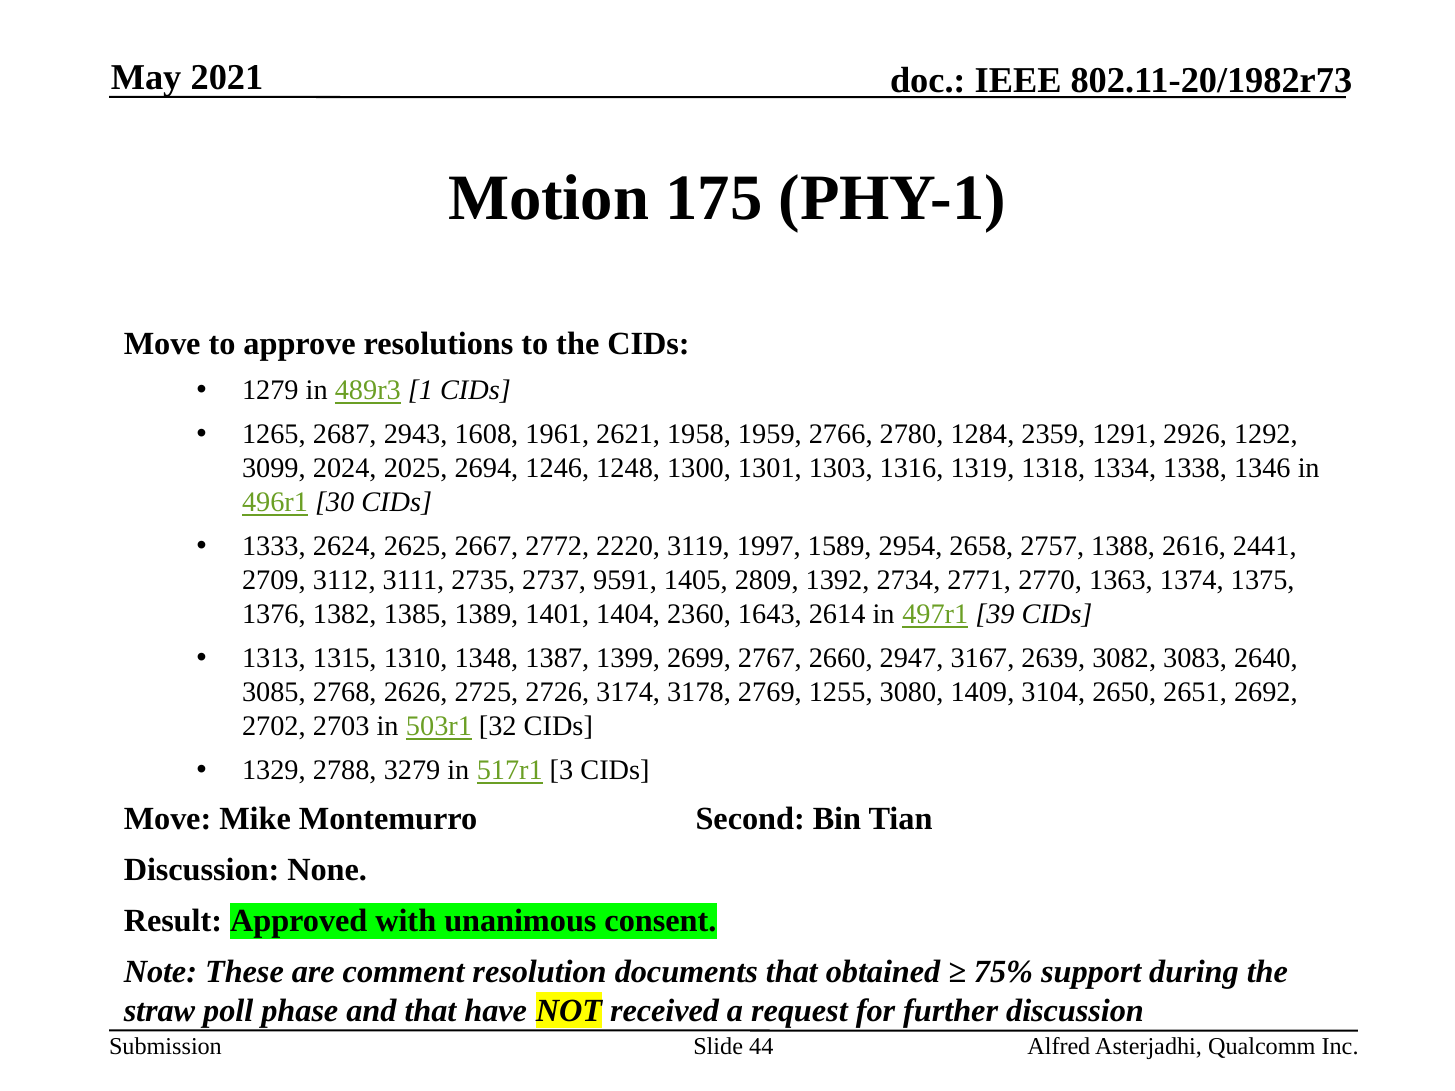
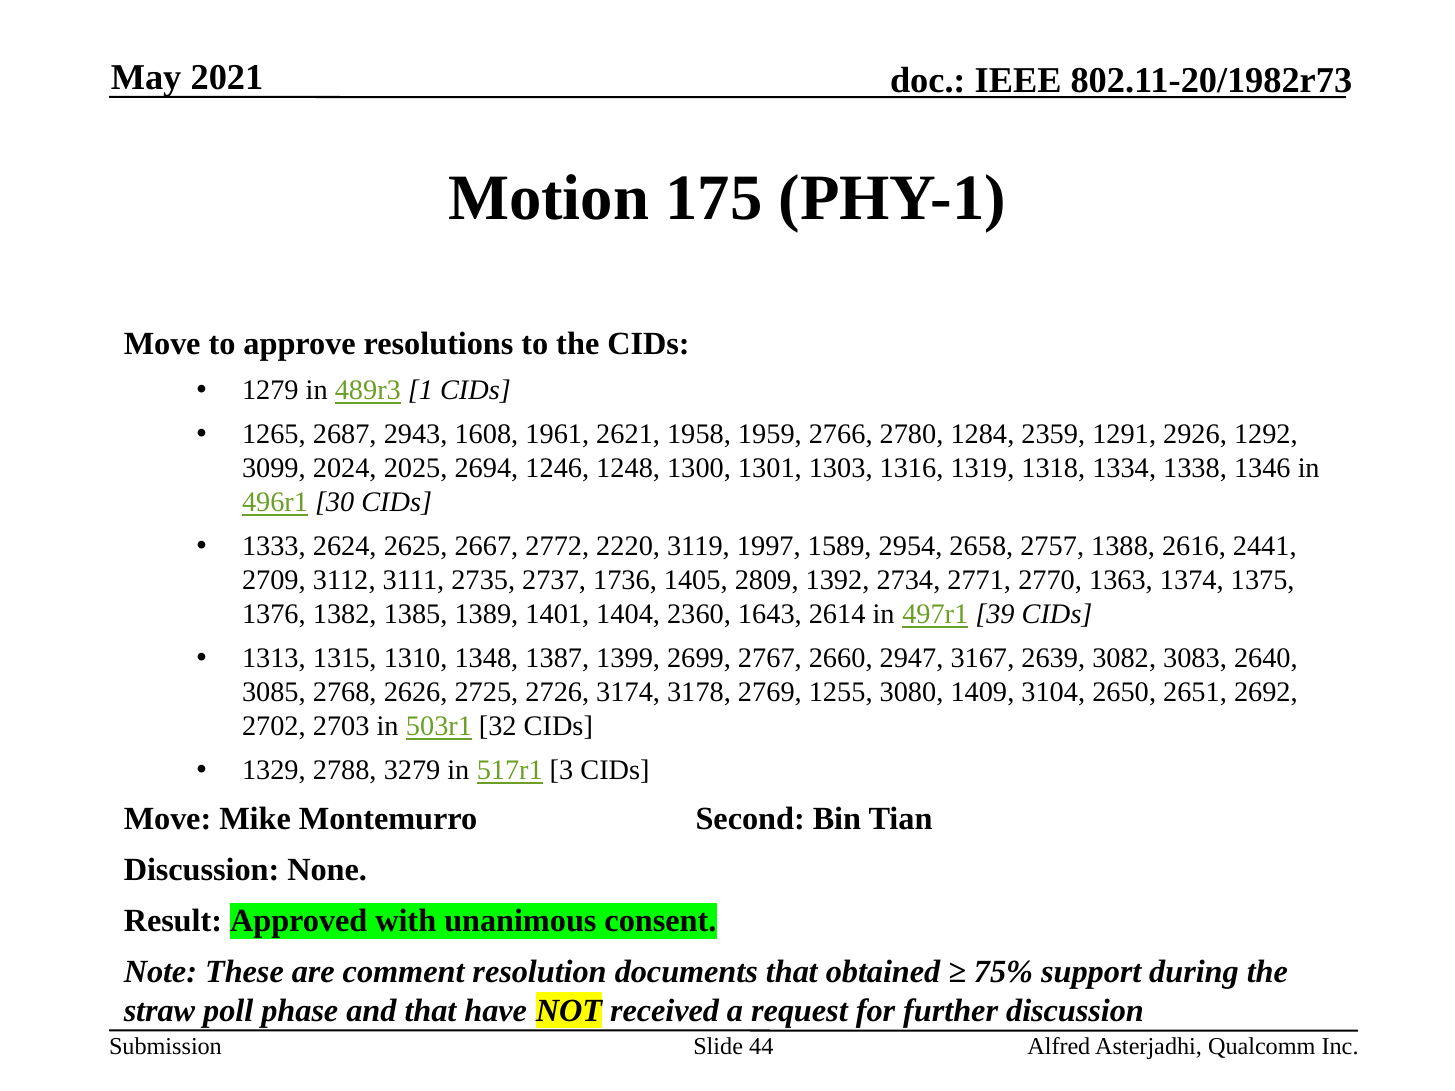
9591: 9591 -> 1736 (625, 580)
